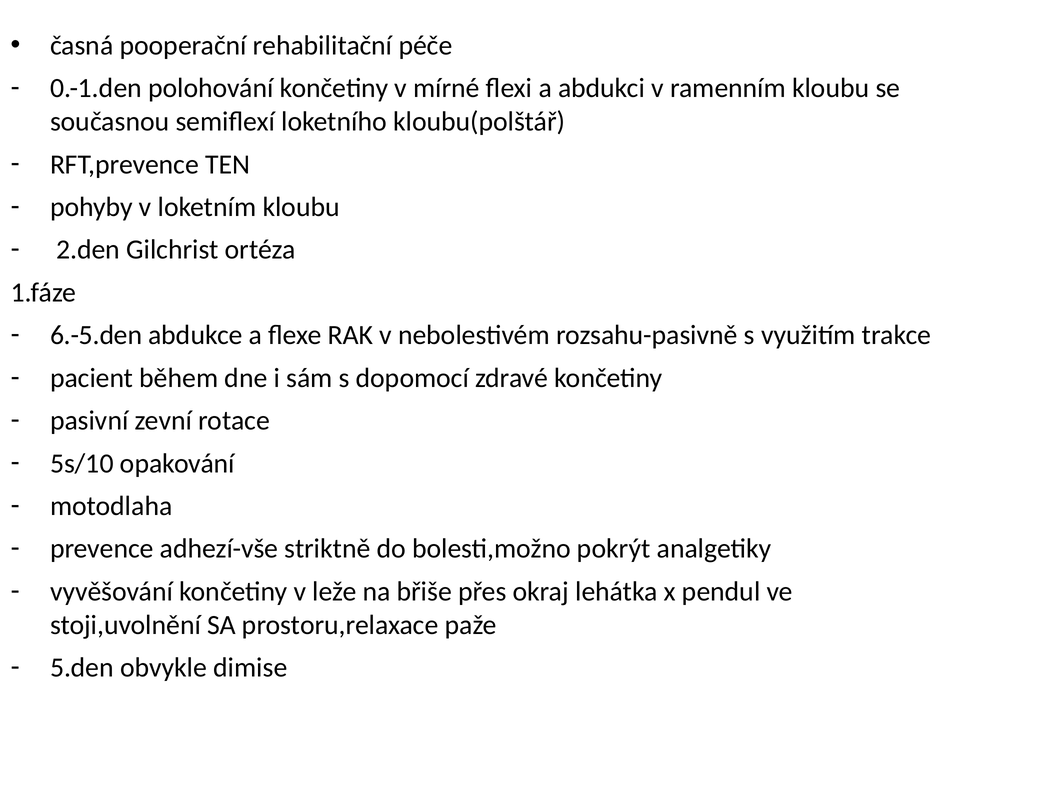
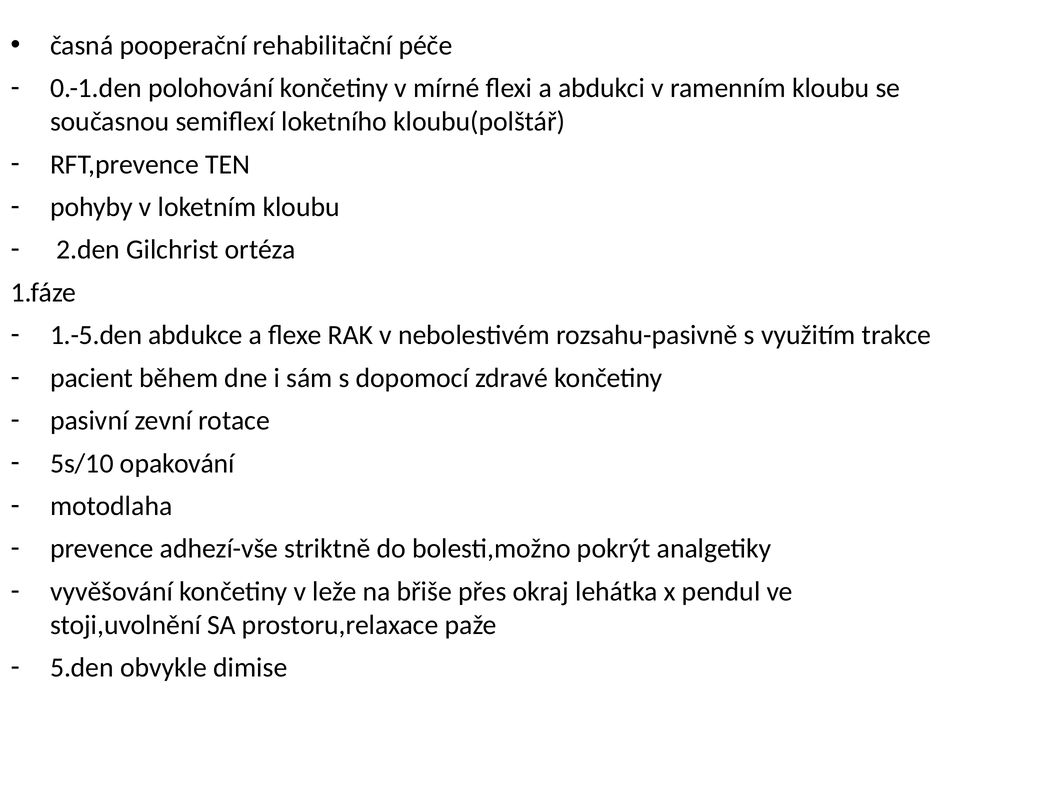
6.-5.den: 6.-5.den -> 1.-5.den (96, 335)
